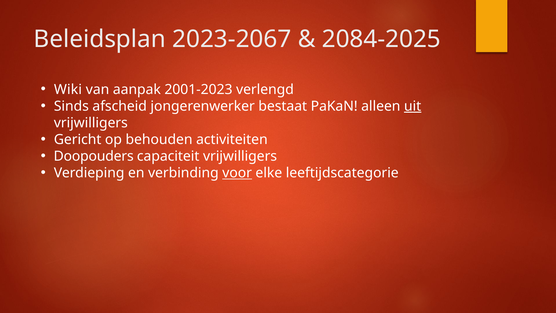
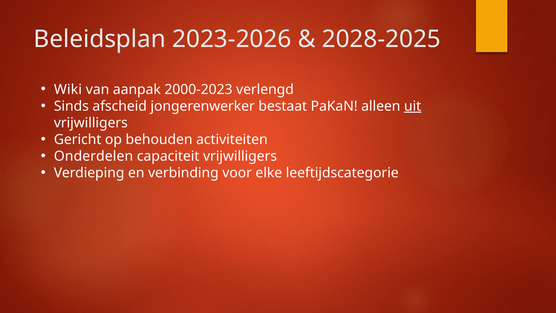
2023-2067: 2023-2067 -> 2023-2026 (232, 39)
2084-2025: 2084-2025 -> 2028-2025 (381, 39)
2001-2023: 2001-2023 -> 2000-2023 (198, 89)
Doopouders: Doopouders -> Onderdelen (94, 156)
voor underline: present -> none (237, 173)
